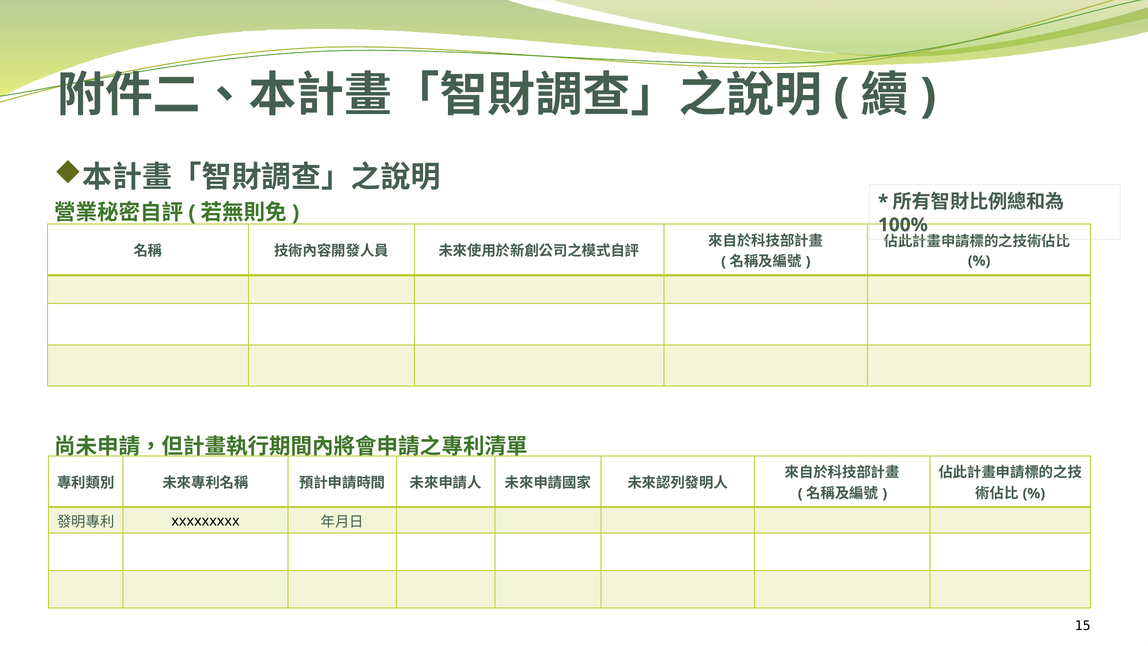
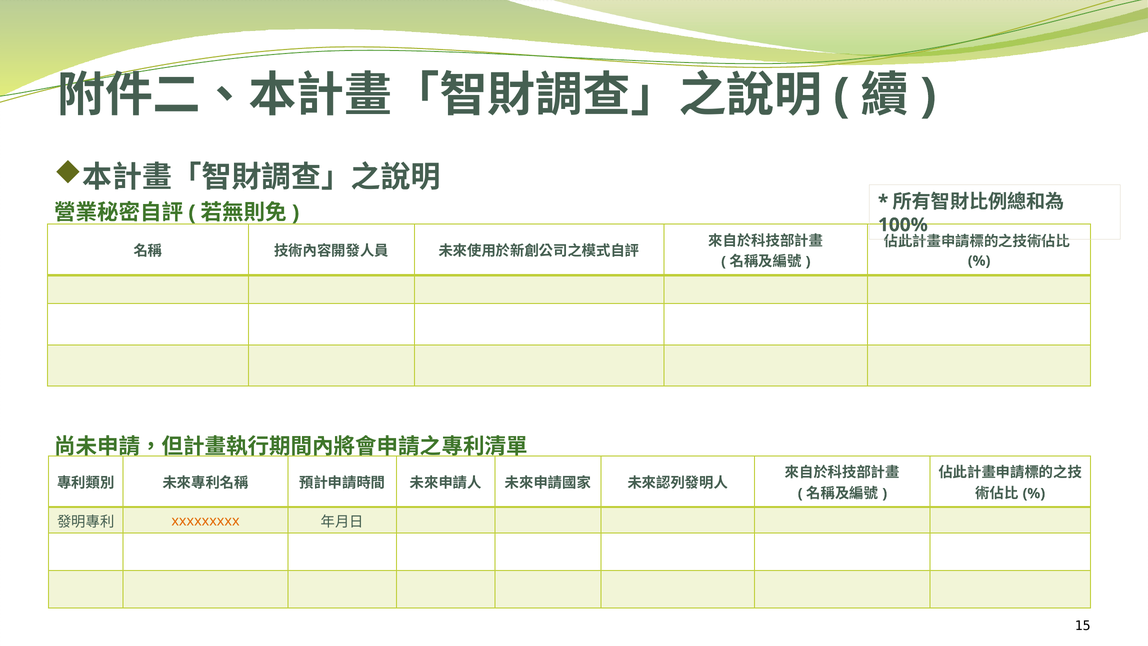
xxxxxxxxx colour: black -> orange (206, 521)
